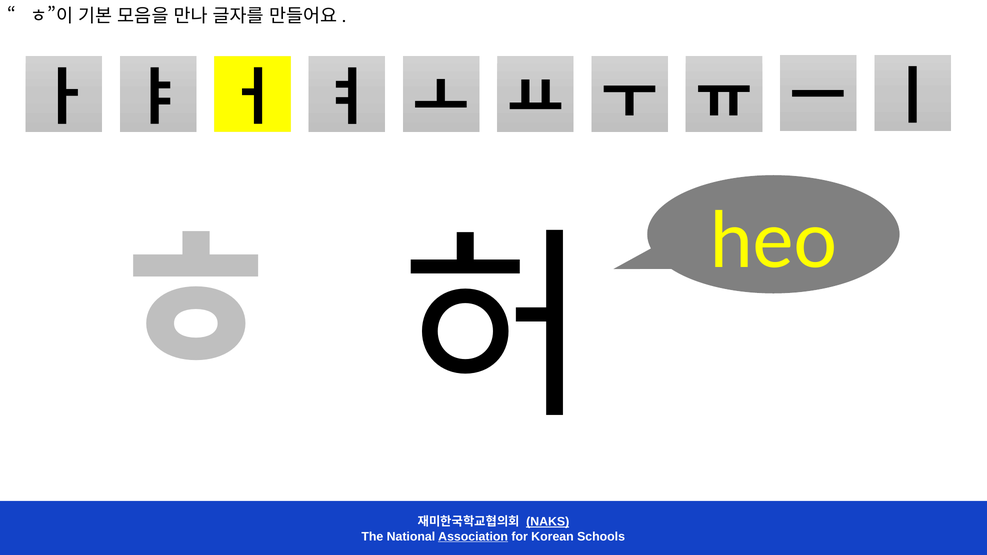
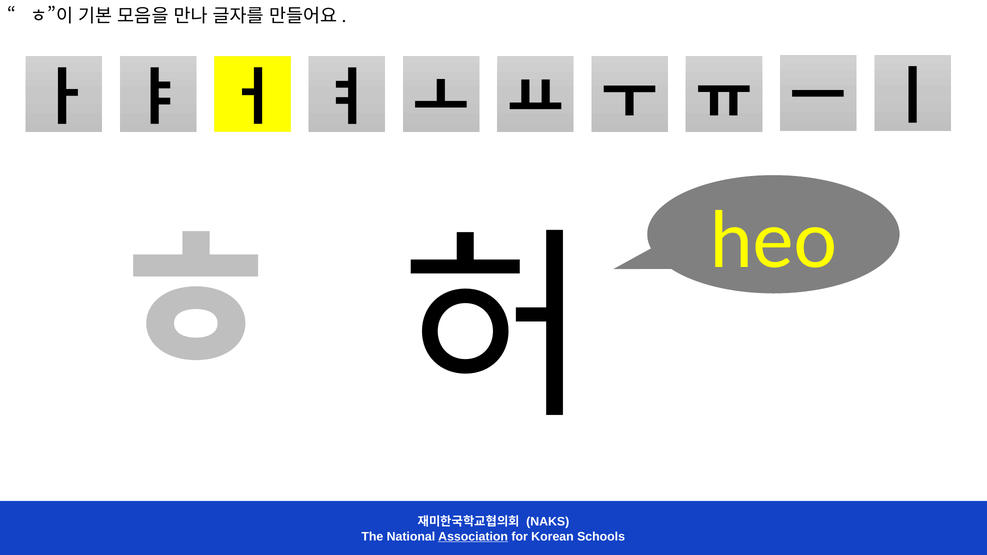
NAKS underline: present -> none (548, 522)
